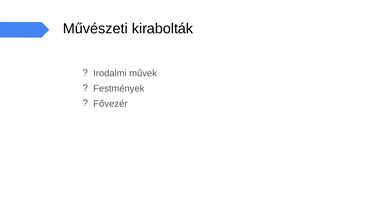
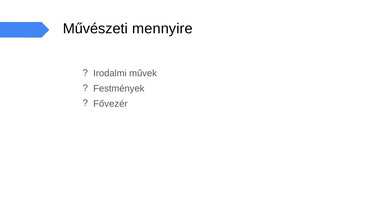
kirabolták: kirabolták -> mennyire (162, 29)
